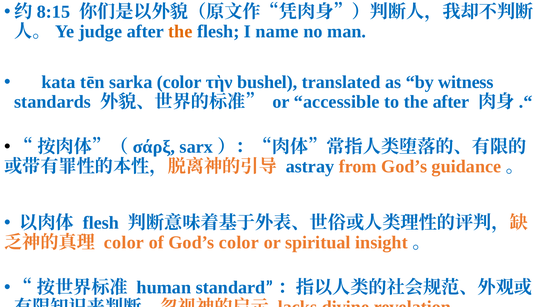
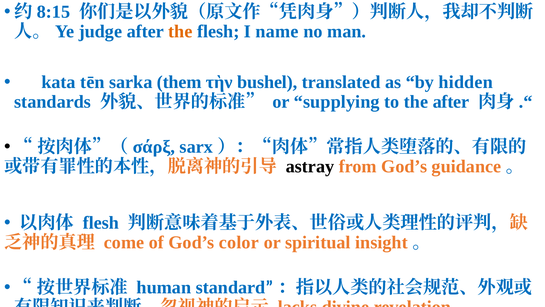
sarka color: color -> them (179, 82)
witness: witness -> hidden (466, 82)
accessible: accessible -> supplying (337, 102)
astray colour: blue -> black (310, 166)
color: color -> come (124, 242)
